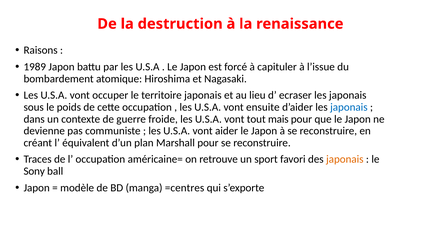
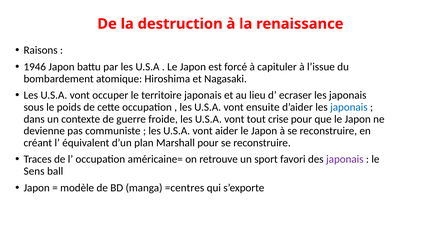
1989: 1989 -> 1946 (35, 67)
mais: mais -> crise (278, 119)
japonais colour: orange -> purple (345, 159)
Sony: Sony -> Sens (34, 171)
